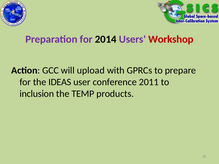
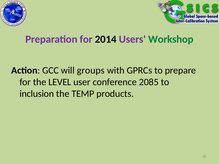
Workshop colour: red -> green (171, 39)
upload: upload -> groups (91, 71)
IDEAS: IDEAS -> LEVEL (60, 82)
2011: 2011 -> 2085 (149, 82)
